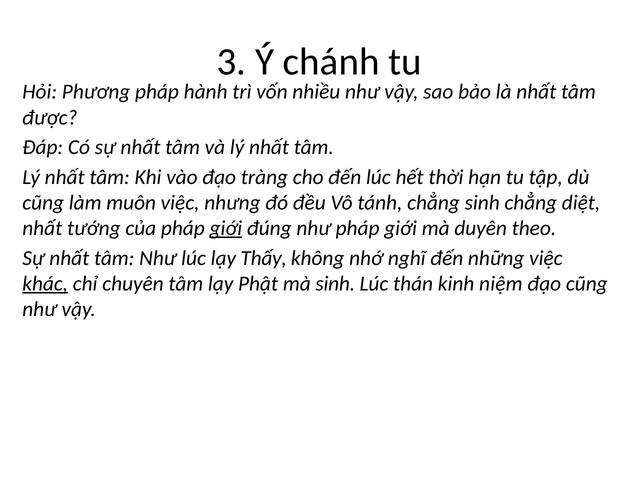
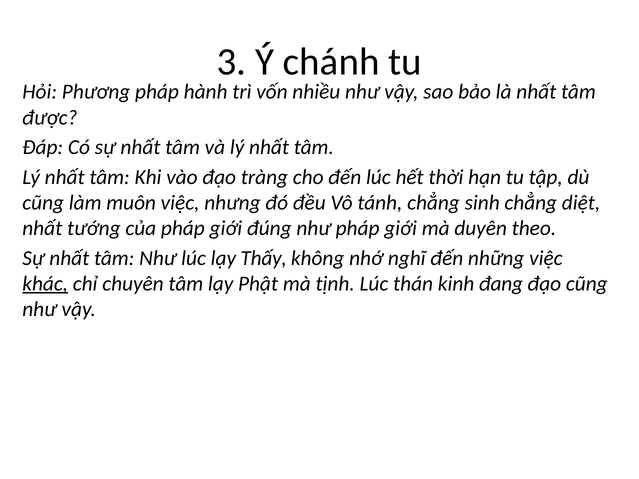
giới underline: present -> none (226, 228)
mà sinh: sinh -> tịnh (335, 284)
niệm: niệm -> đang (501, 284)
